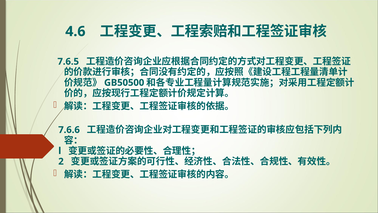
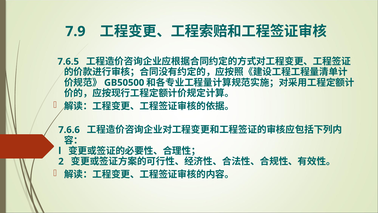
4.6: 4.6 -> 7.9 (75, 31)
